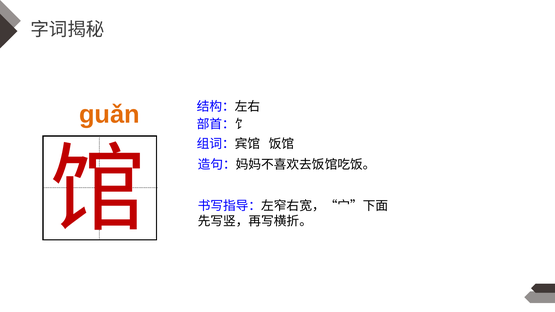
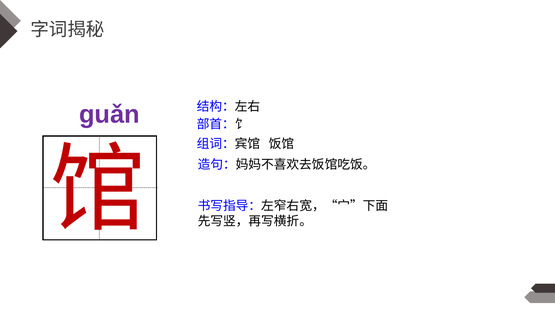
guǎn colour: orange -> purple (109, 115)
